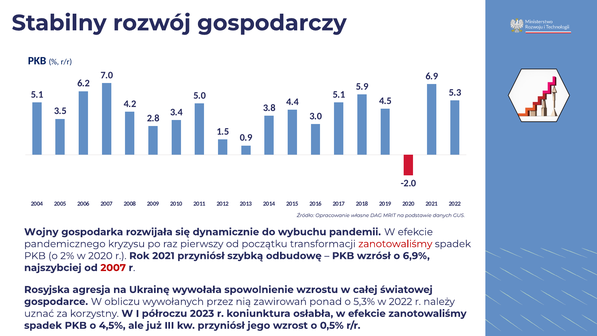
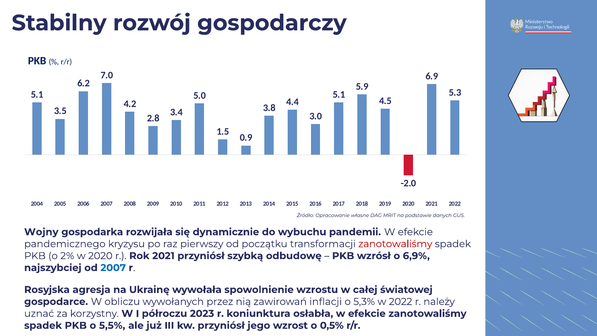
2007 colour: red -> blue (113, 268)
ponad: ponad -> inflacji (326, 301)
4,5%: 4,5% -> 5,5% (112, 325)
